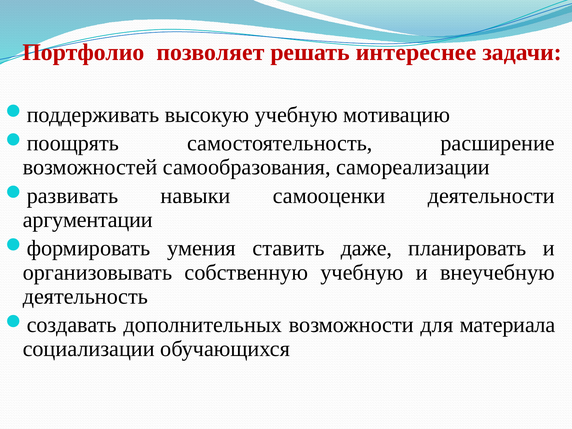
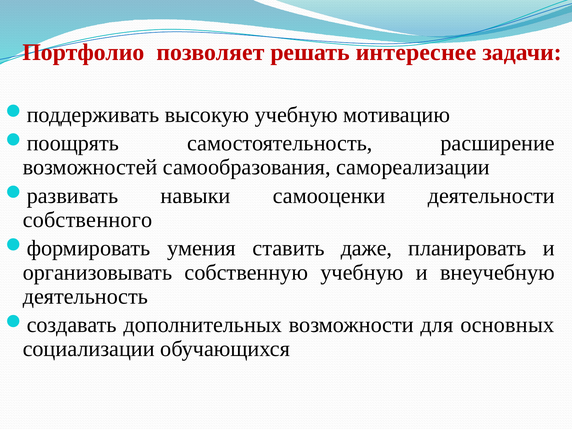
аргументации: аргументации -> собственного (88, 220)
материала: материала -> основных (507, 325)
